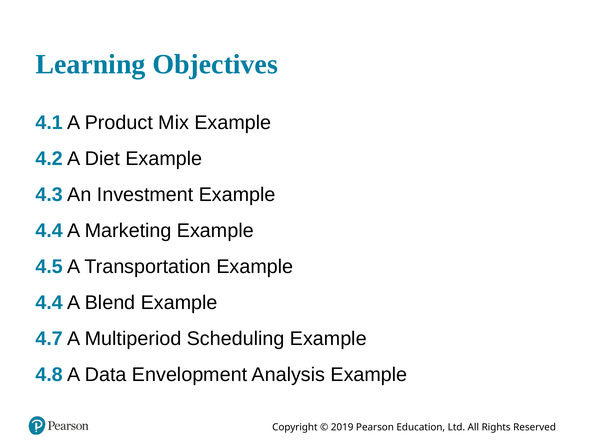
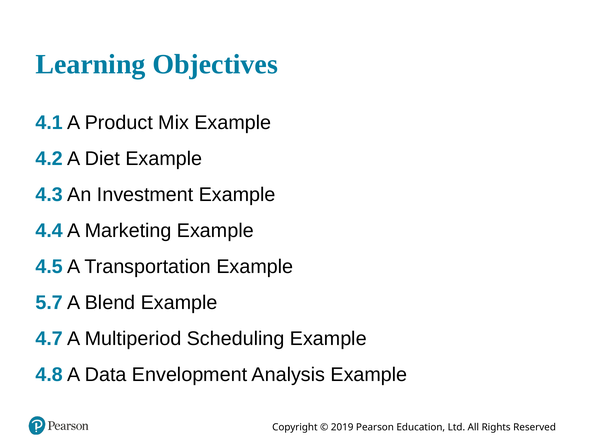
4.4: 4.4 -> 5.7 (49, 303)
